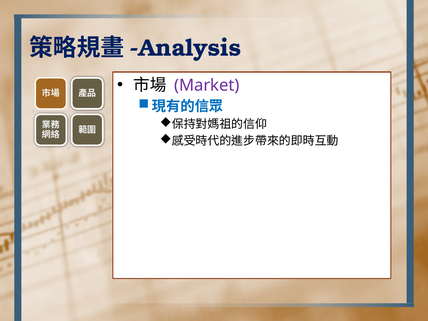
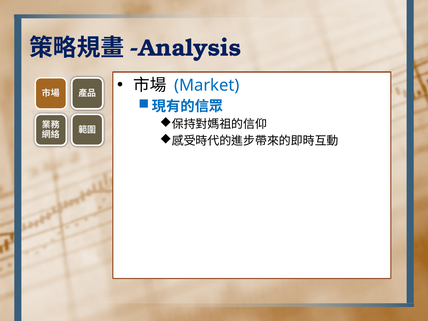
Market colour: purple -> blue (207, 85)
